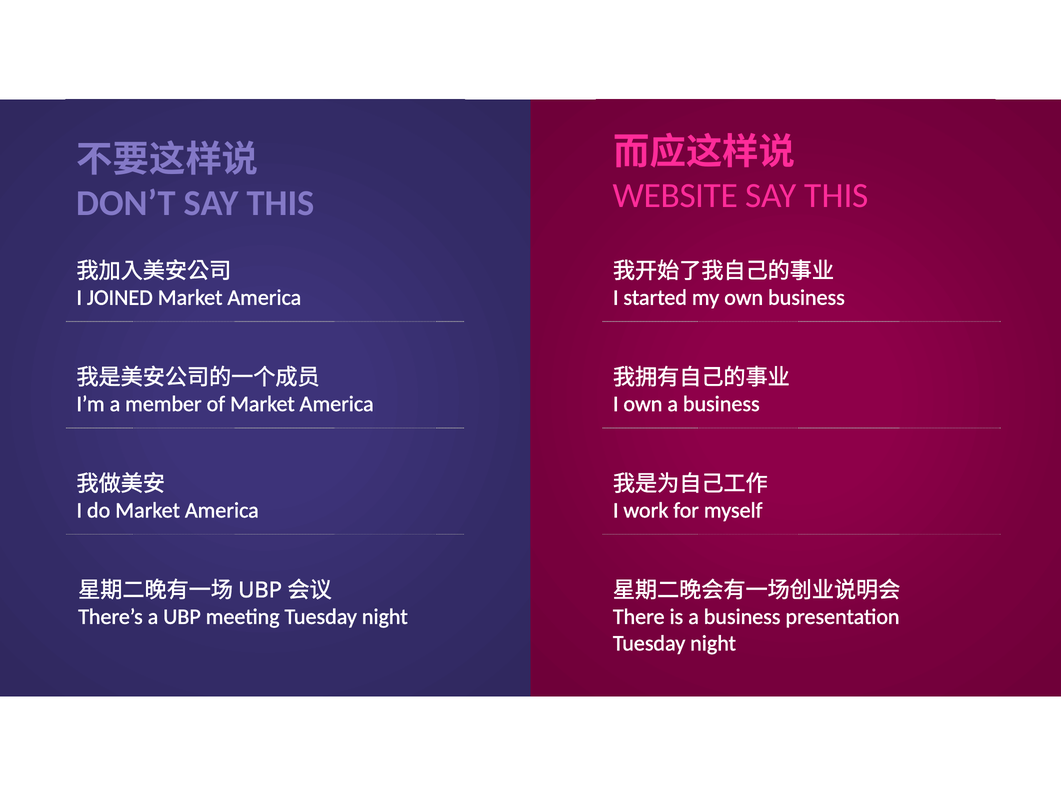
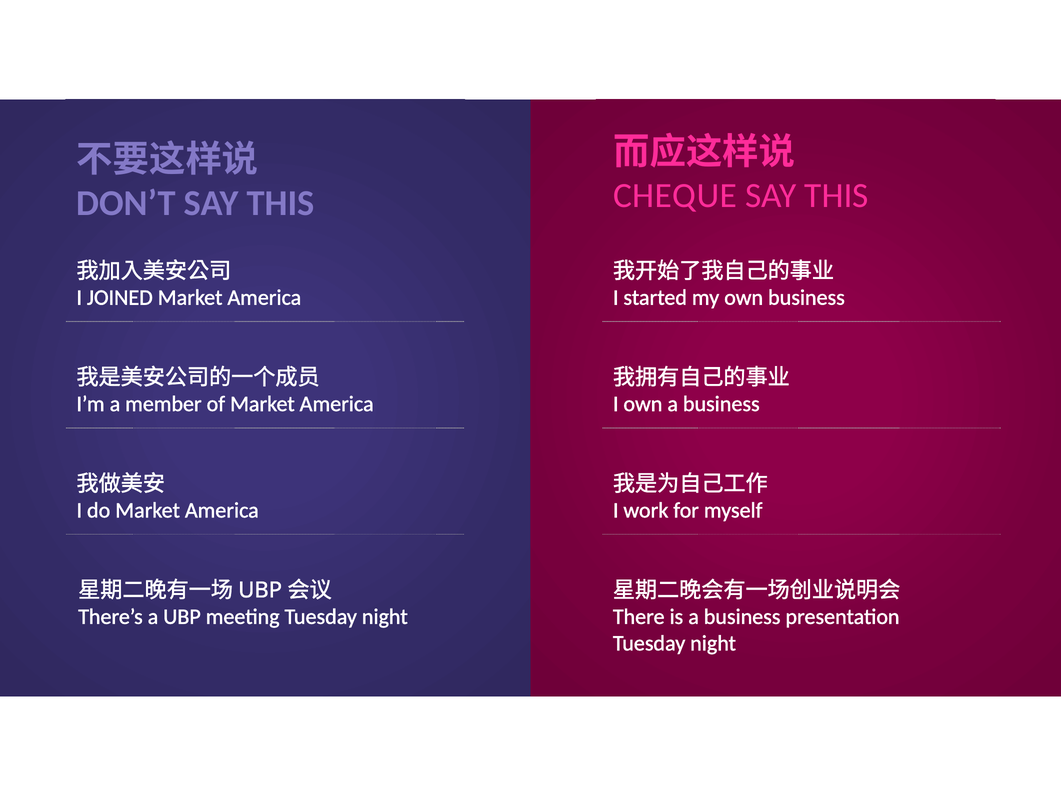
WEBSITE: WEBSITE -> CHEQUE (675, 195)
